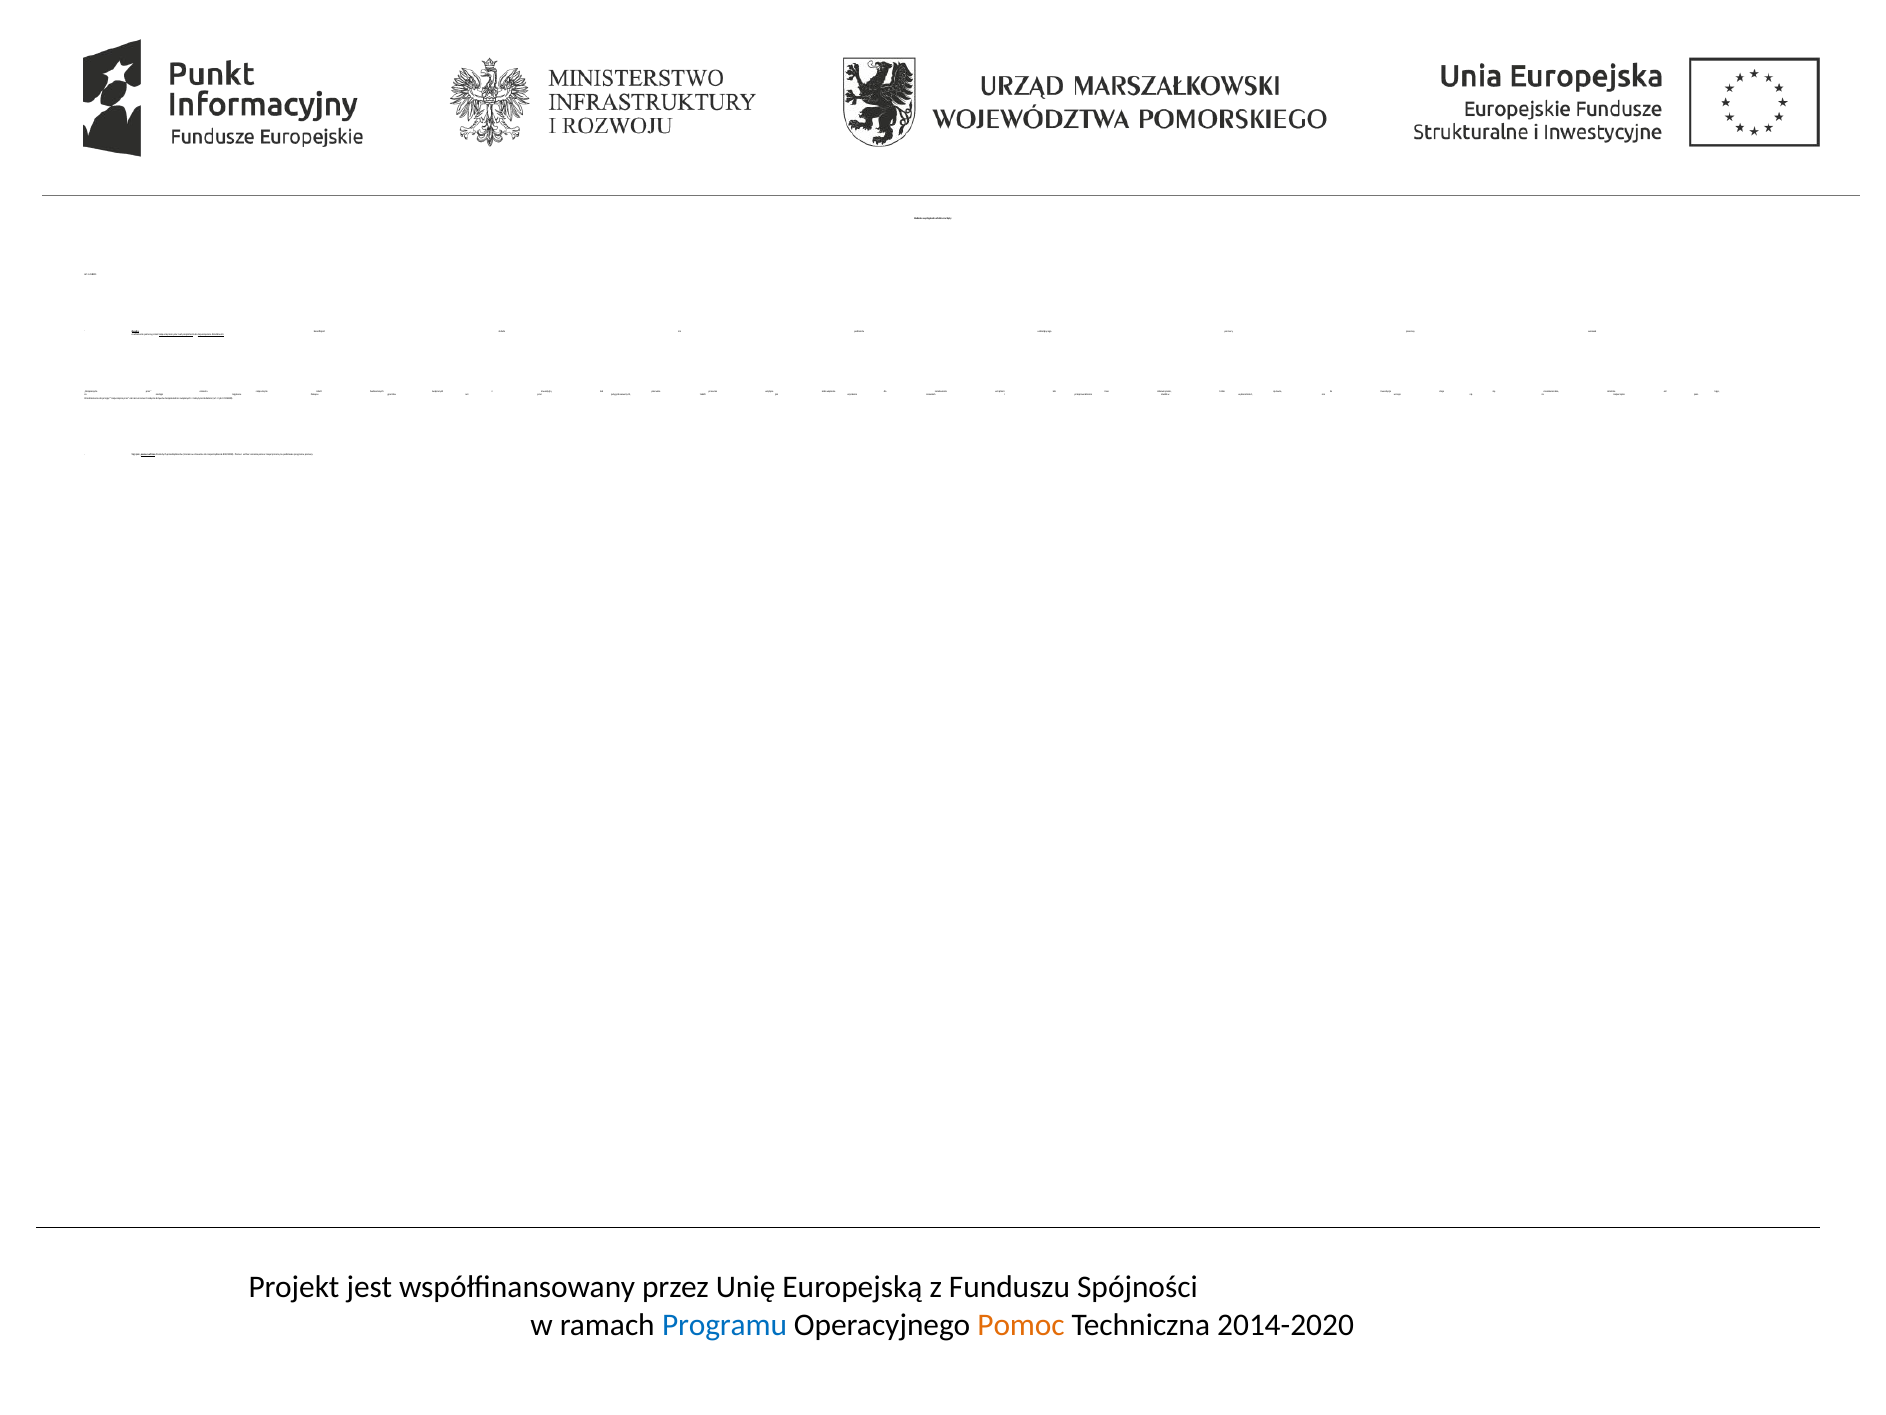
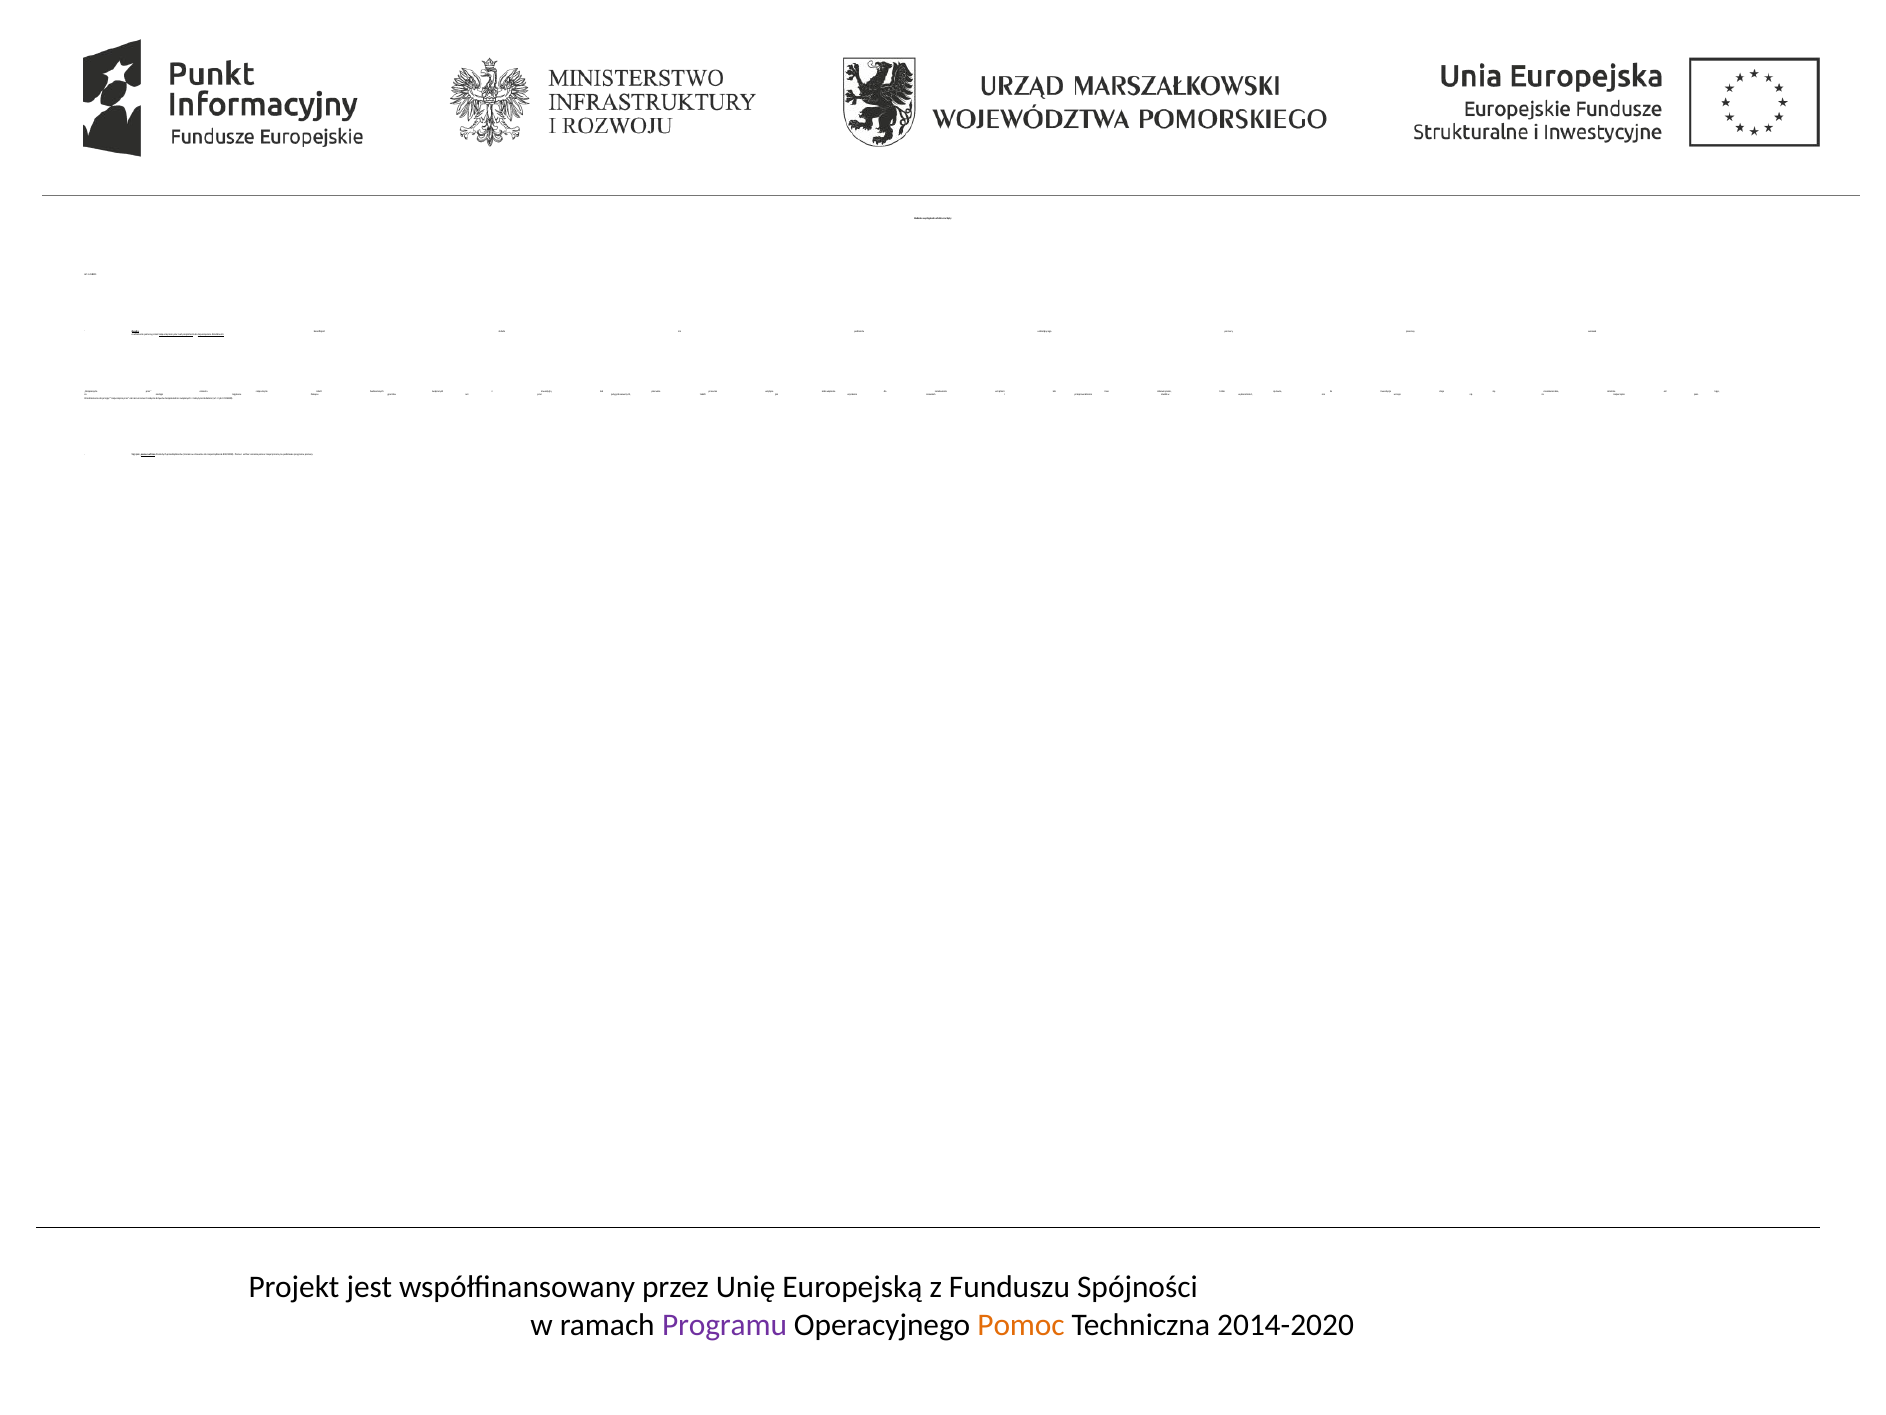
Programu colour: blue -> purple (725, 1325)
